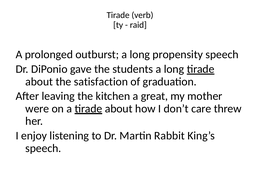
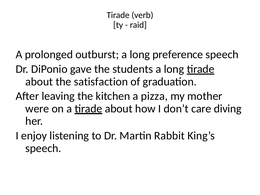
propensity: propensity -> preference (178, 55)
great: great -> pizza (154, 96)
threw: threw -> diving (228, 109)
